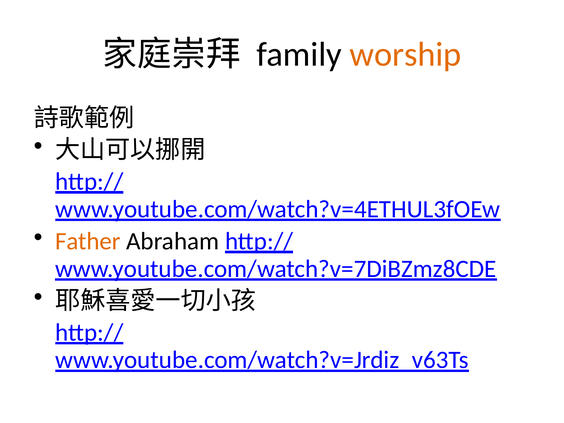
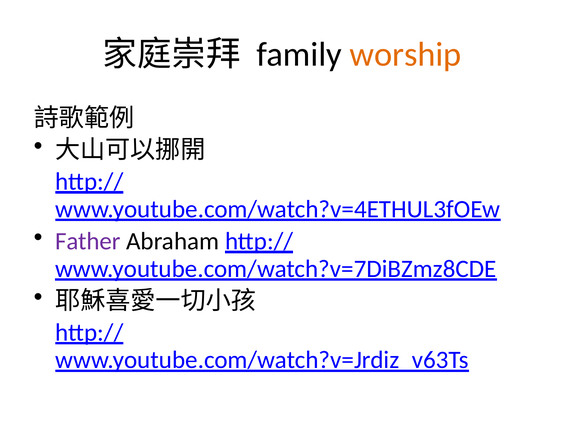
Father colour: orange -> purple (88, 241)
